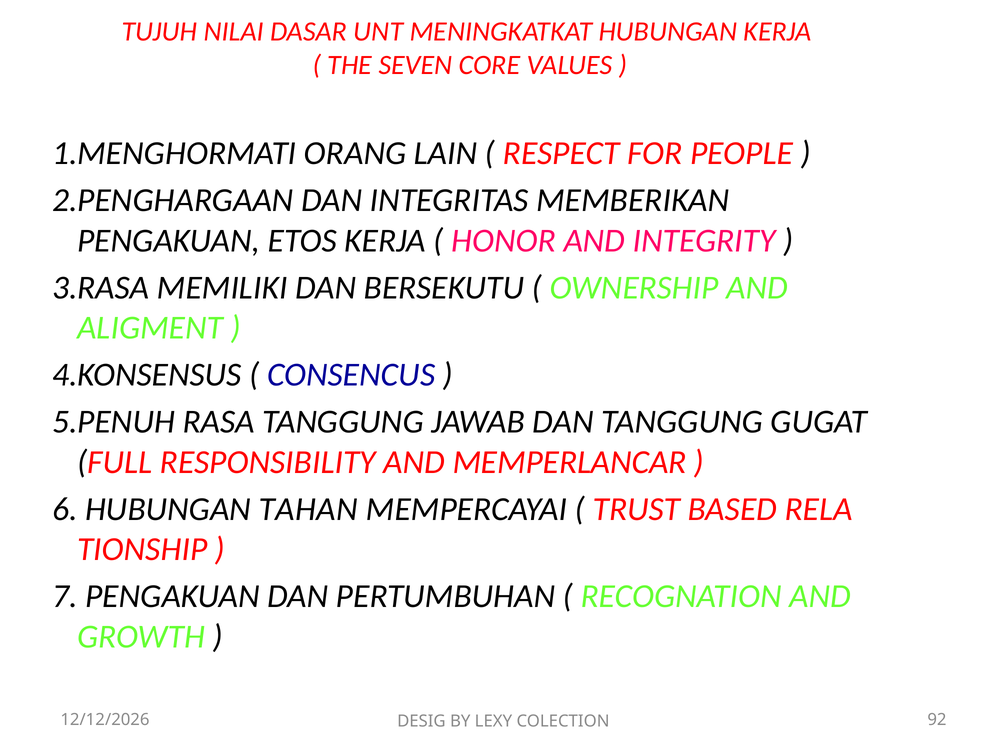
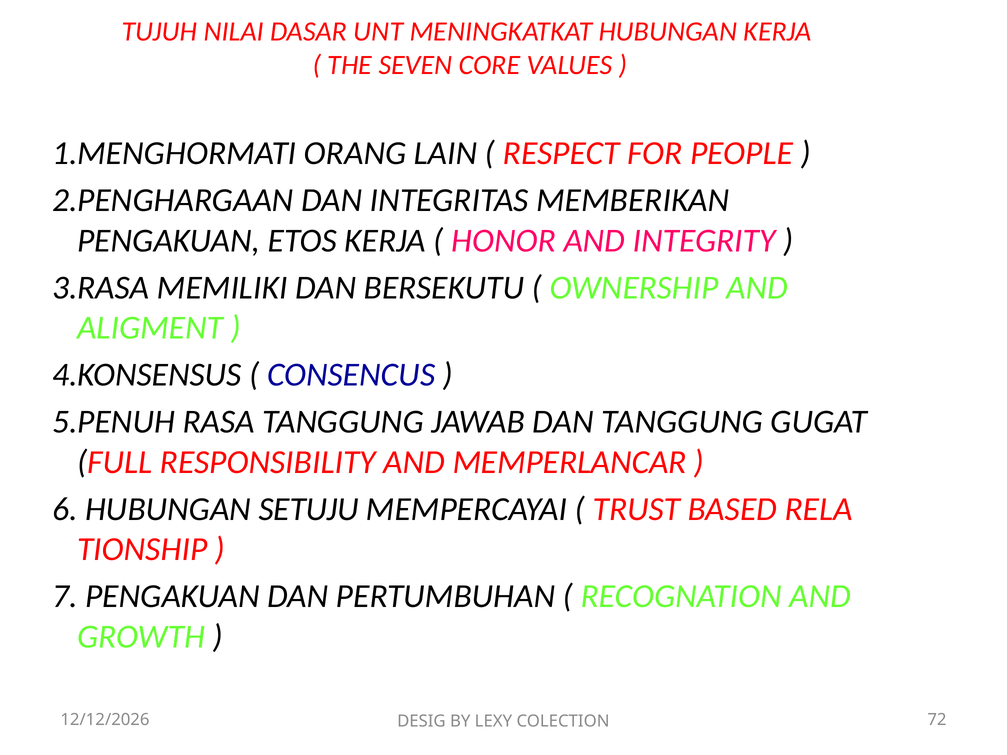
TAHAN: TAHAN -> SETUJU (309, 509)
92: 92 -> 72 (937, 720)
